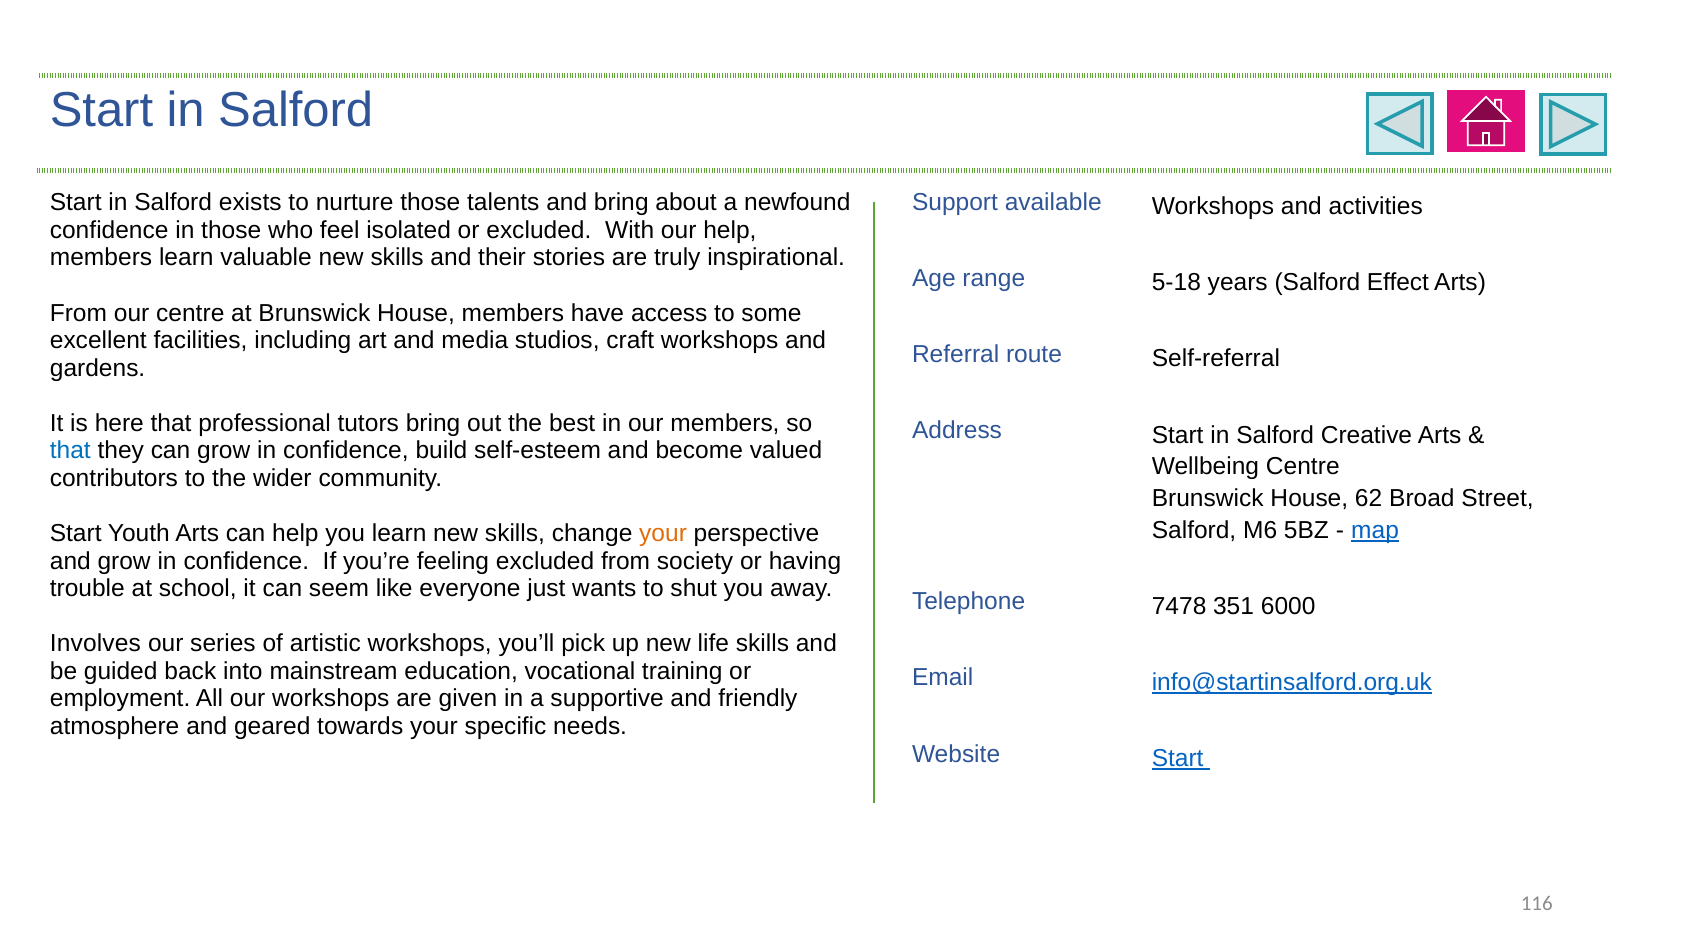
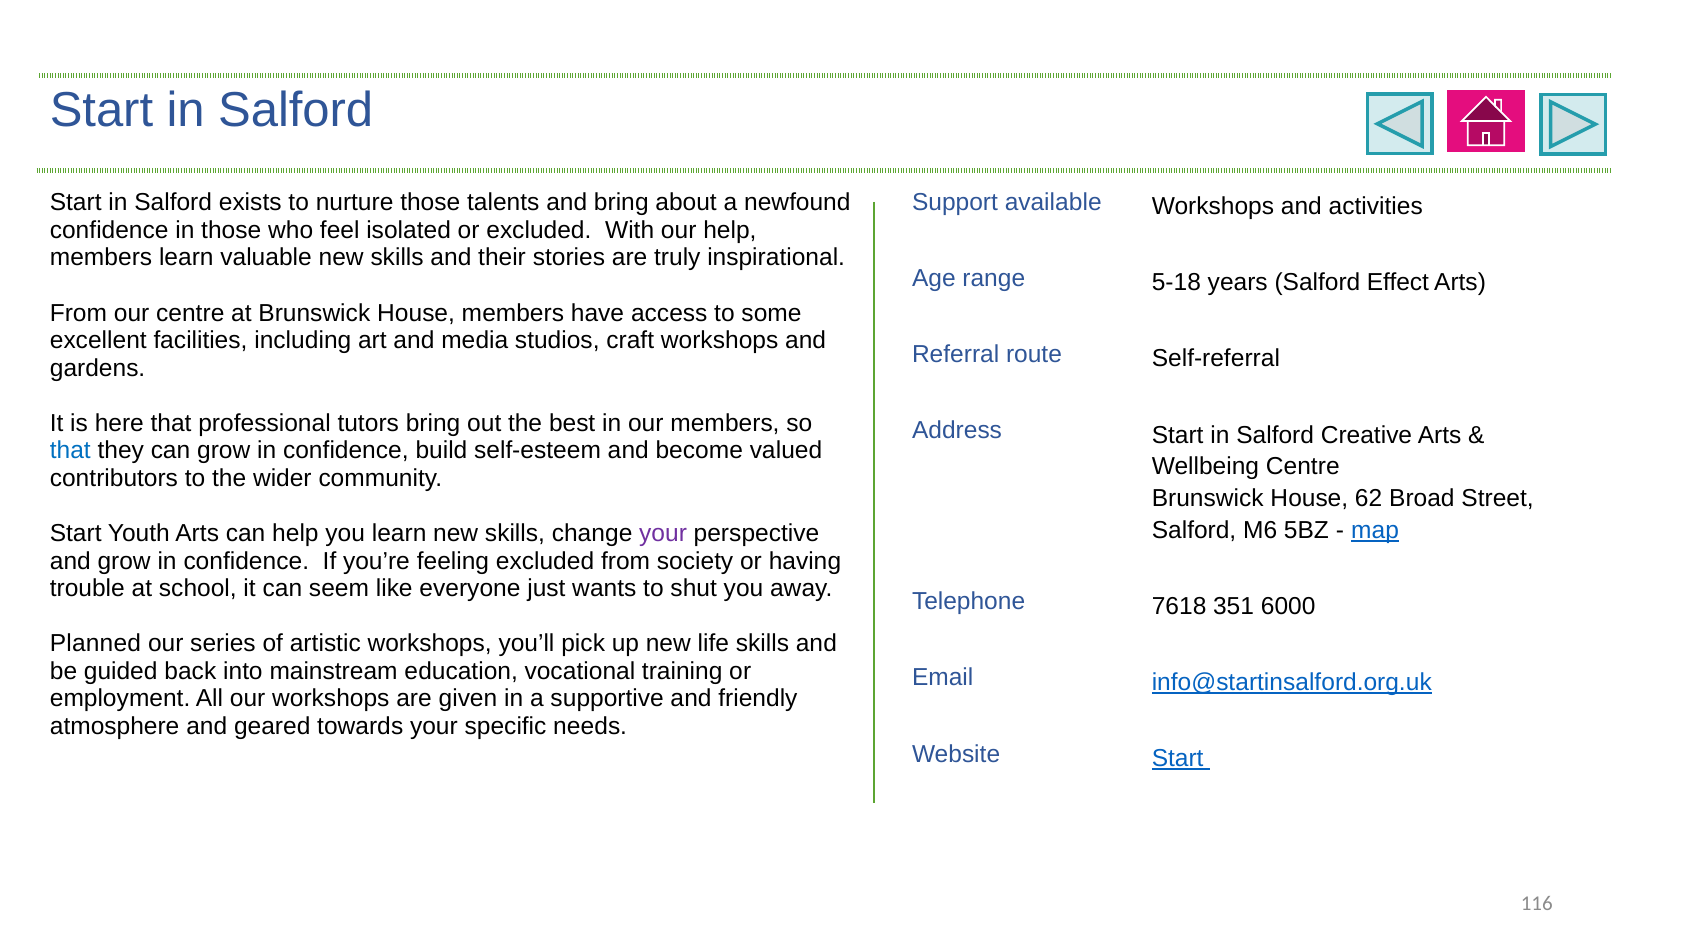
your colour: orange -> purple (663, 533)
7478: 7478 -> 7618 (1179, 606)
Involves: Involves -> Planned (95, 643)
